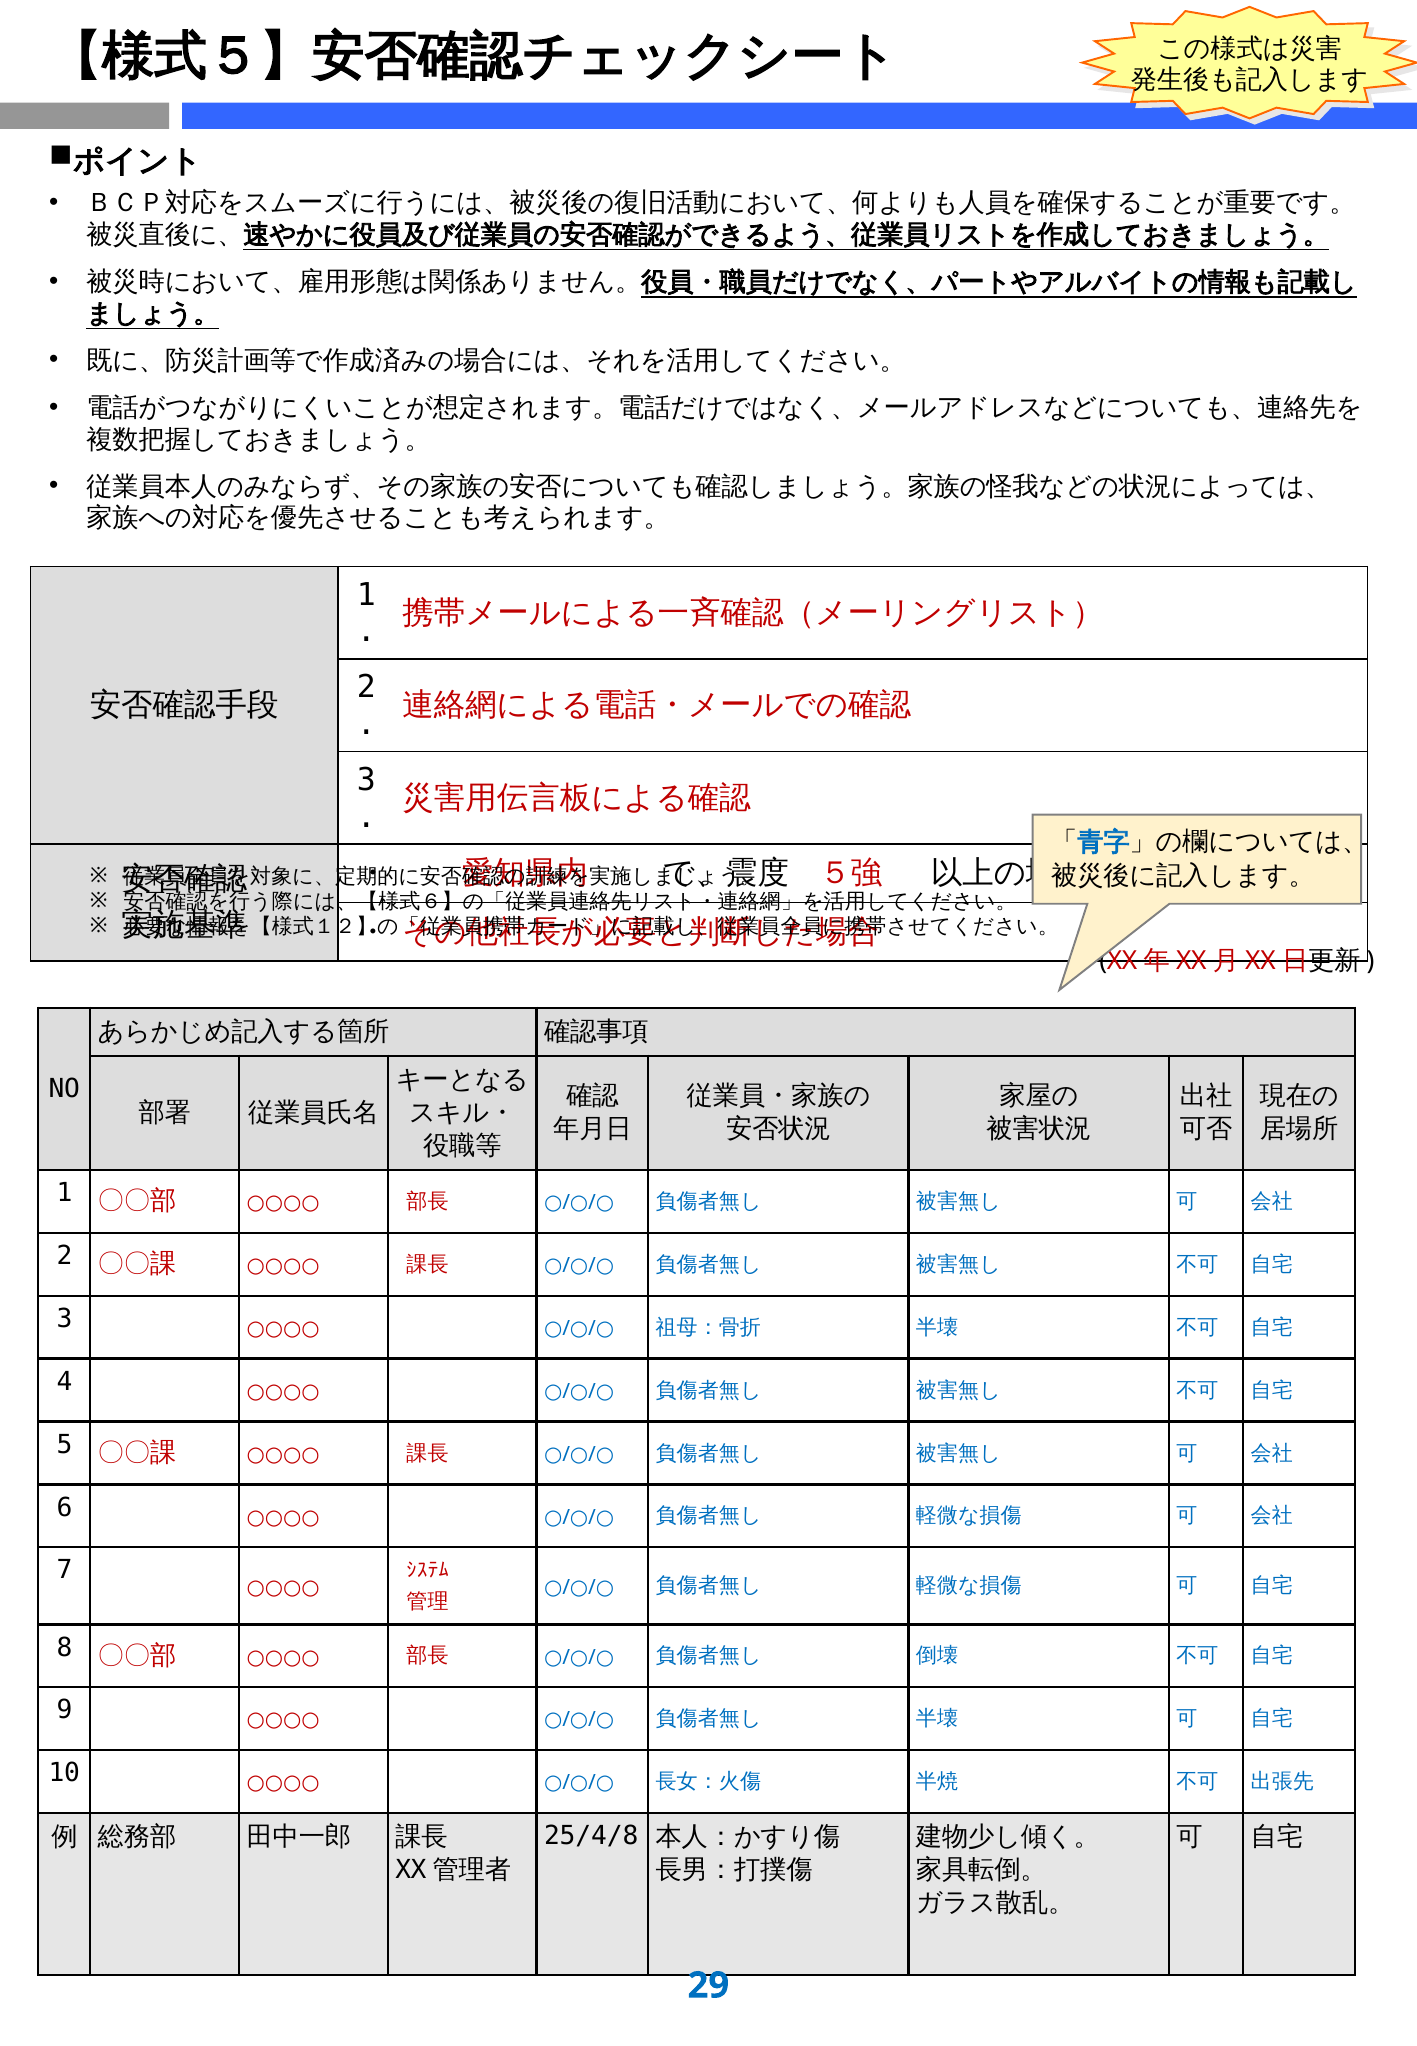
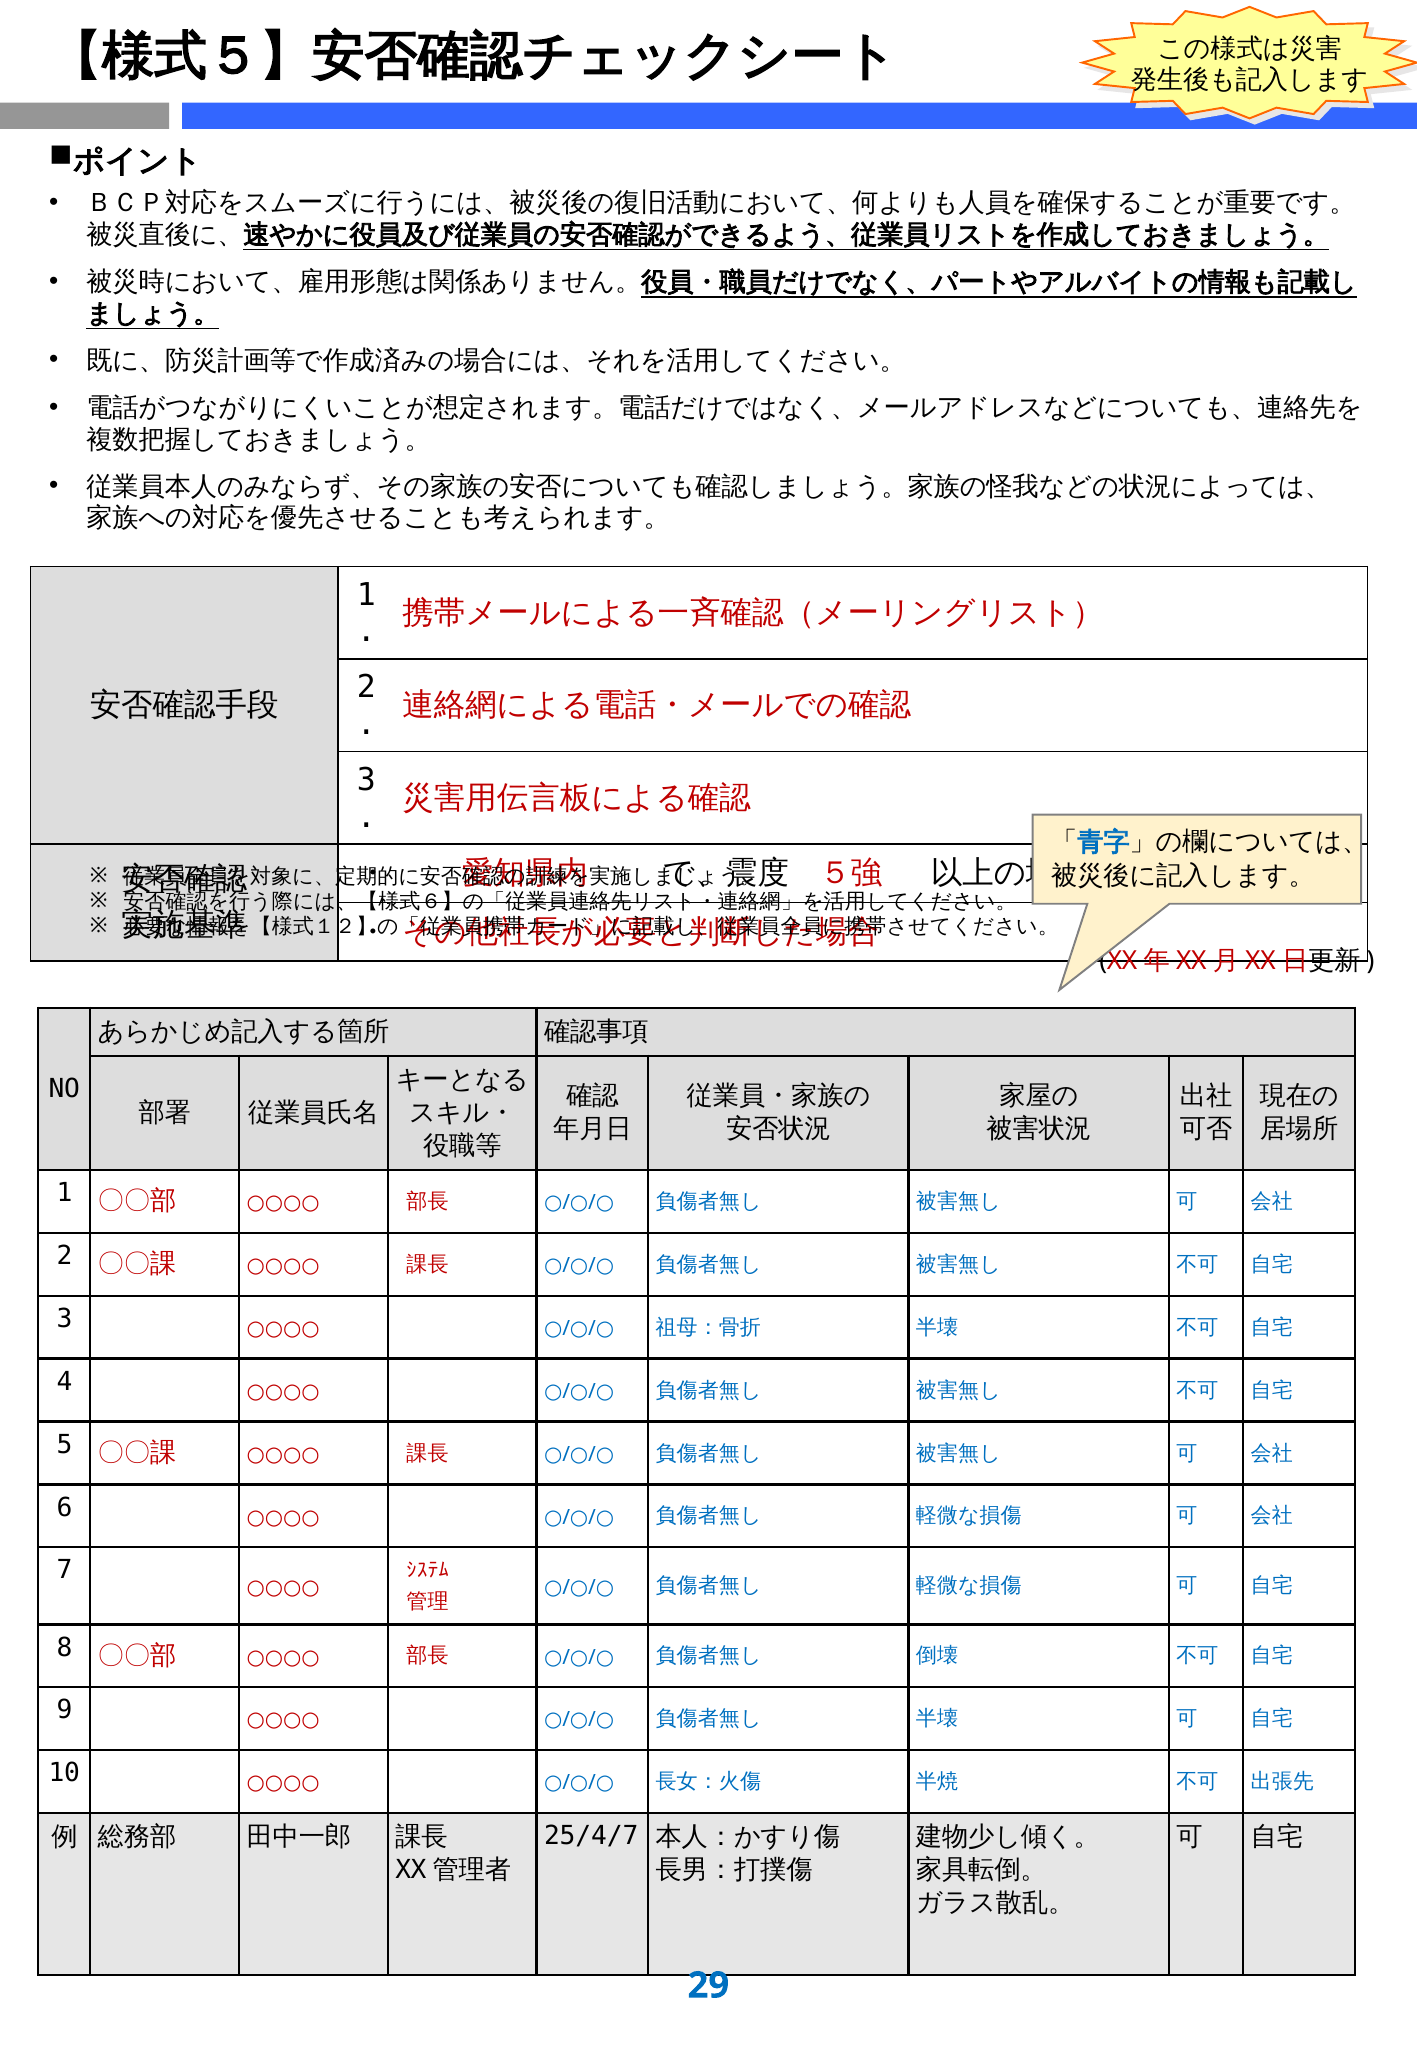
25/4/8: 25/4/8 -> 25/4/7 (591, 1837)
